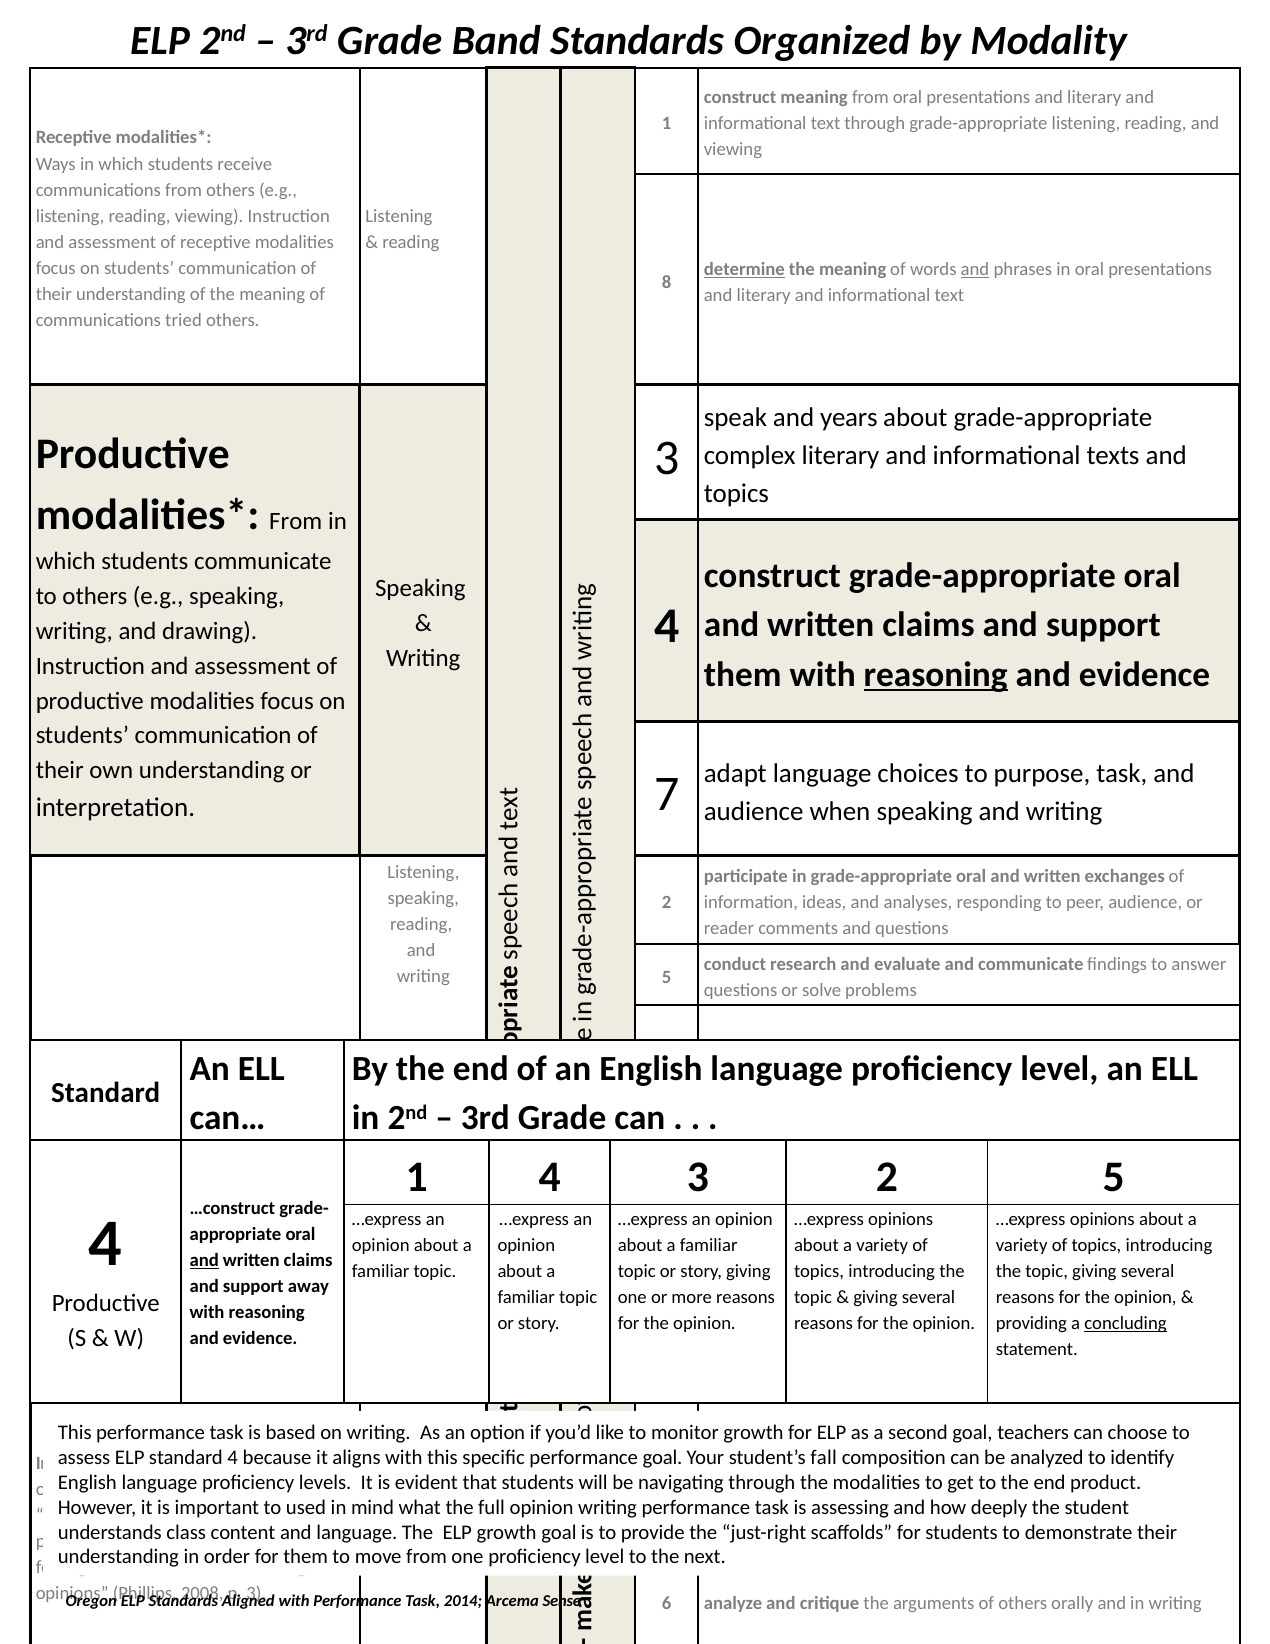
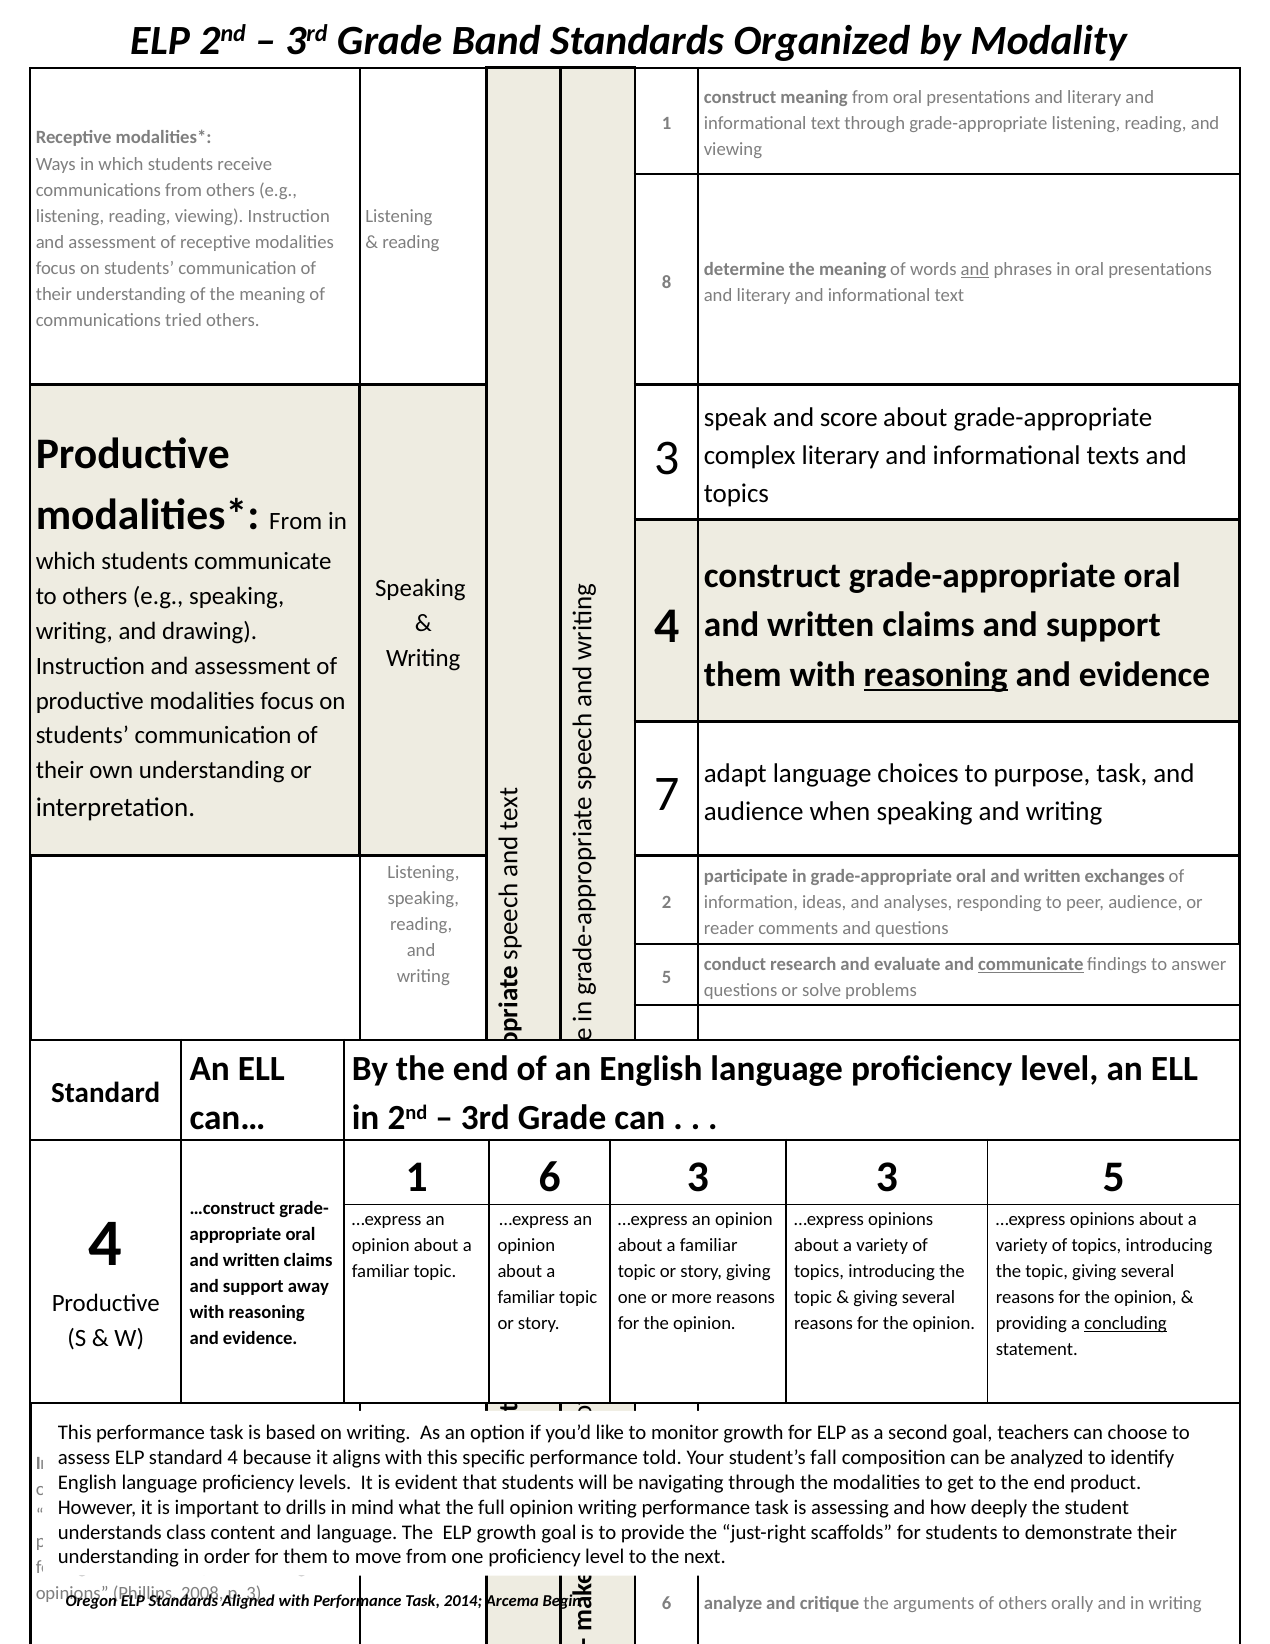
determine underline: present -> none (744, 269)
years: years -> score (849, 418)
communicate underline: none -> present (1031, 964)
1 4: 4 -> 6 (550, 1176)
3 2: 2 -> 3 (887, 1176)
and underline: present -> none (204, 1260)
goal: goal -> told (662, 1457)
used: used -> drills (306, 1507)
Sense: Sense -> Begin (562, 1600)
